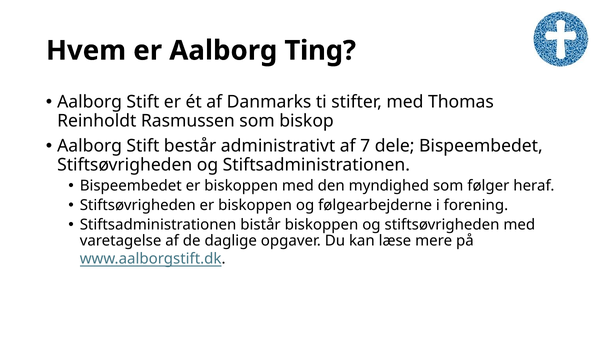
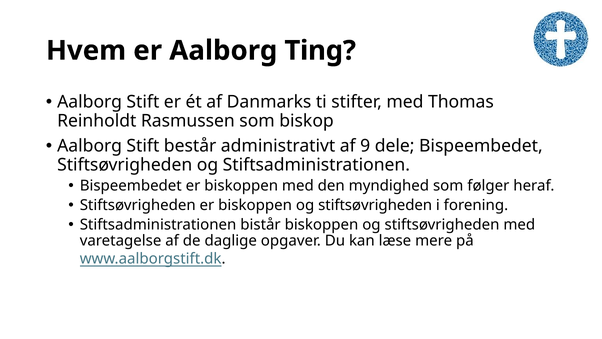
7: 7 -> 9 (365, 146)
er biskoppen og følgearbejderne: følgearbejderne -> stiftsøvrigheden (375, 205)
